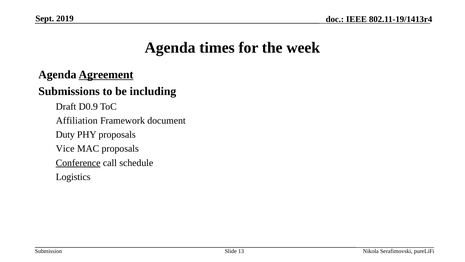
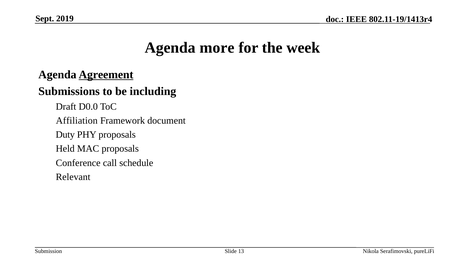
times: times -> more (217, 48)
D0.9: D0.9 -> D0.0 (88, 106)
Vice: Vice -> Held (65, 148)
Conference underline: present -> none (78, 163)
Logistics: Logistics -> Relevant (73, 177)
